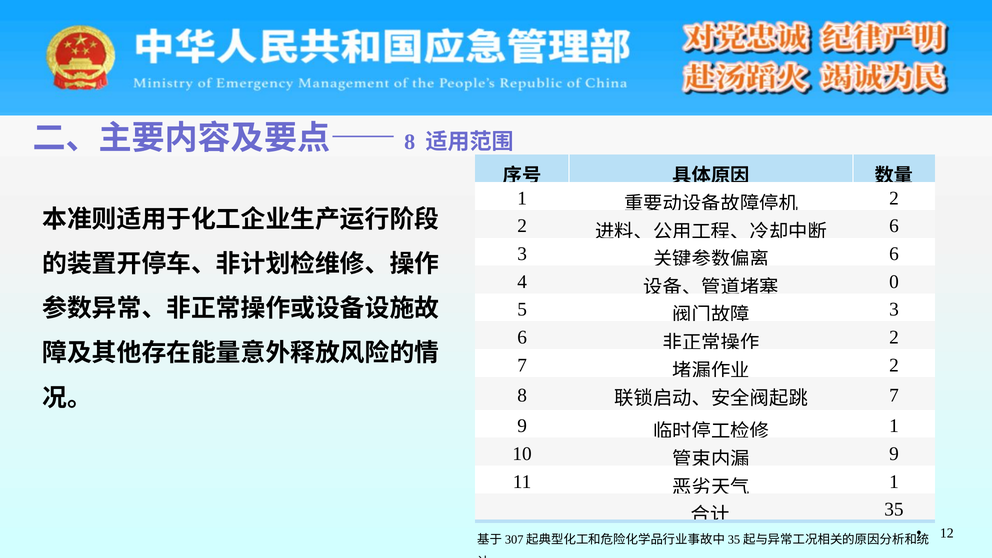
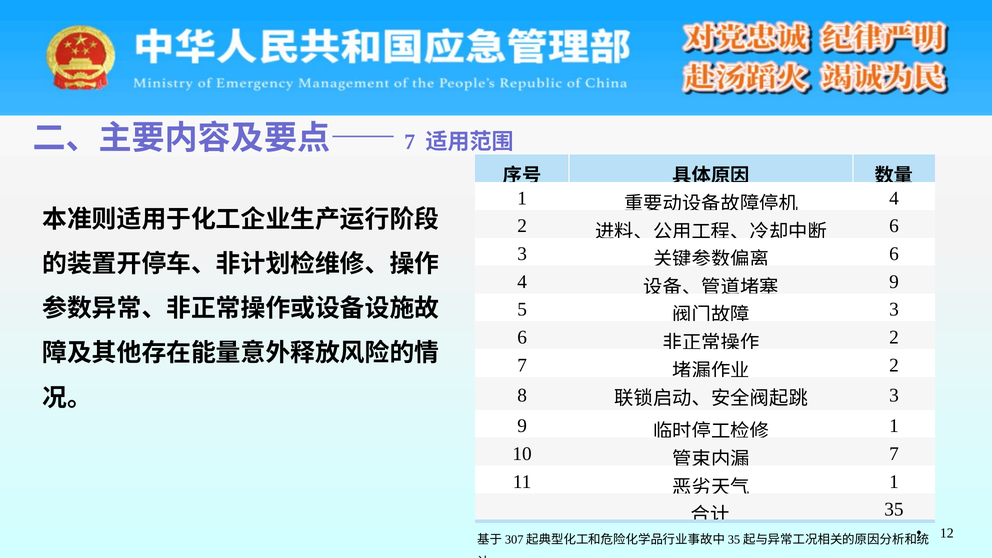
8: 8 -> 7 (410, 142)
2: 2 -> 4 (894, 198)
0: 0 -> 9 (894, 282)
7: 7 -> 3 (894, 396)
9: 9 -> 7 (894, 454)
